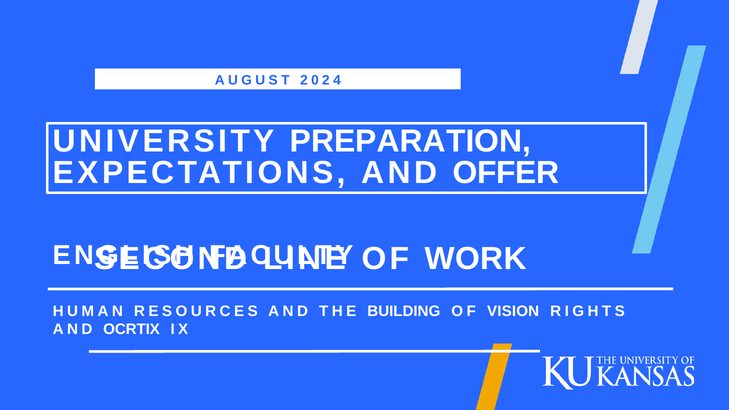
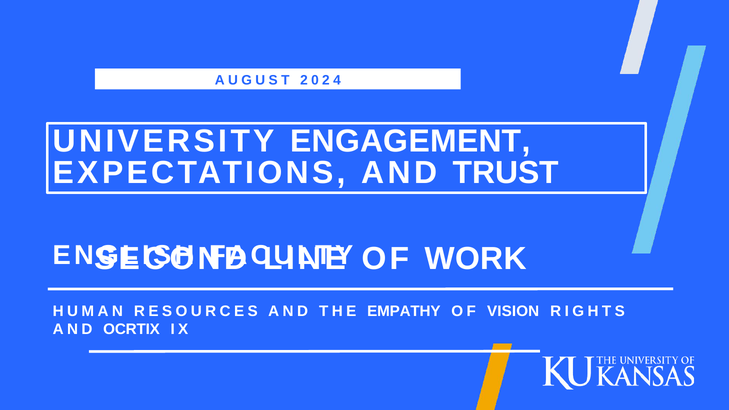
PREPARATION: PREPARATION -> ENGAGEMENT (410, 141)
OFFER: OFFER -> TRUST (506, 173)
BUILDING: BUILDING -> EMPATHY (404, 311)
